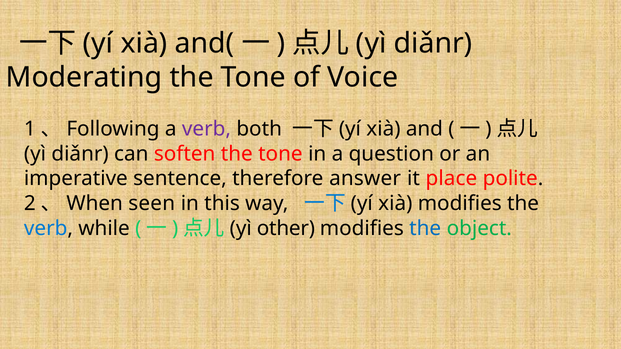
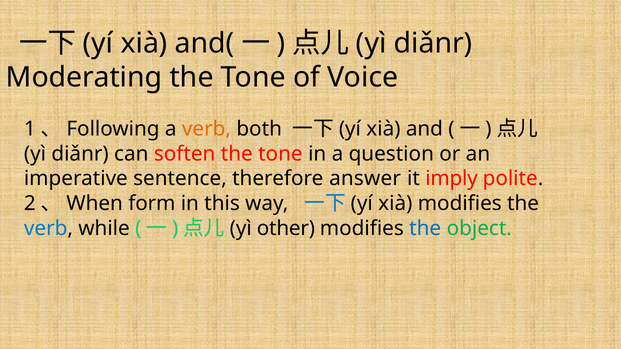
verb colour: purple -> orange (206, 129)
place: place -> imply (452, 179)
seen: seen -> form (152, 204)
